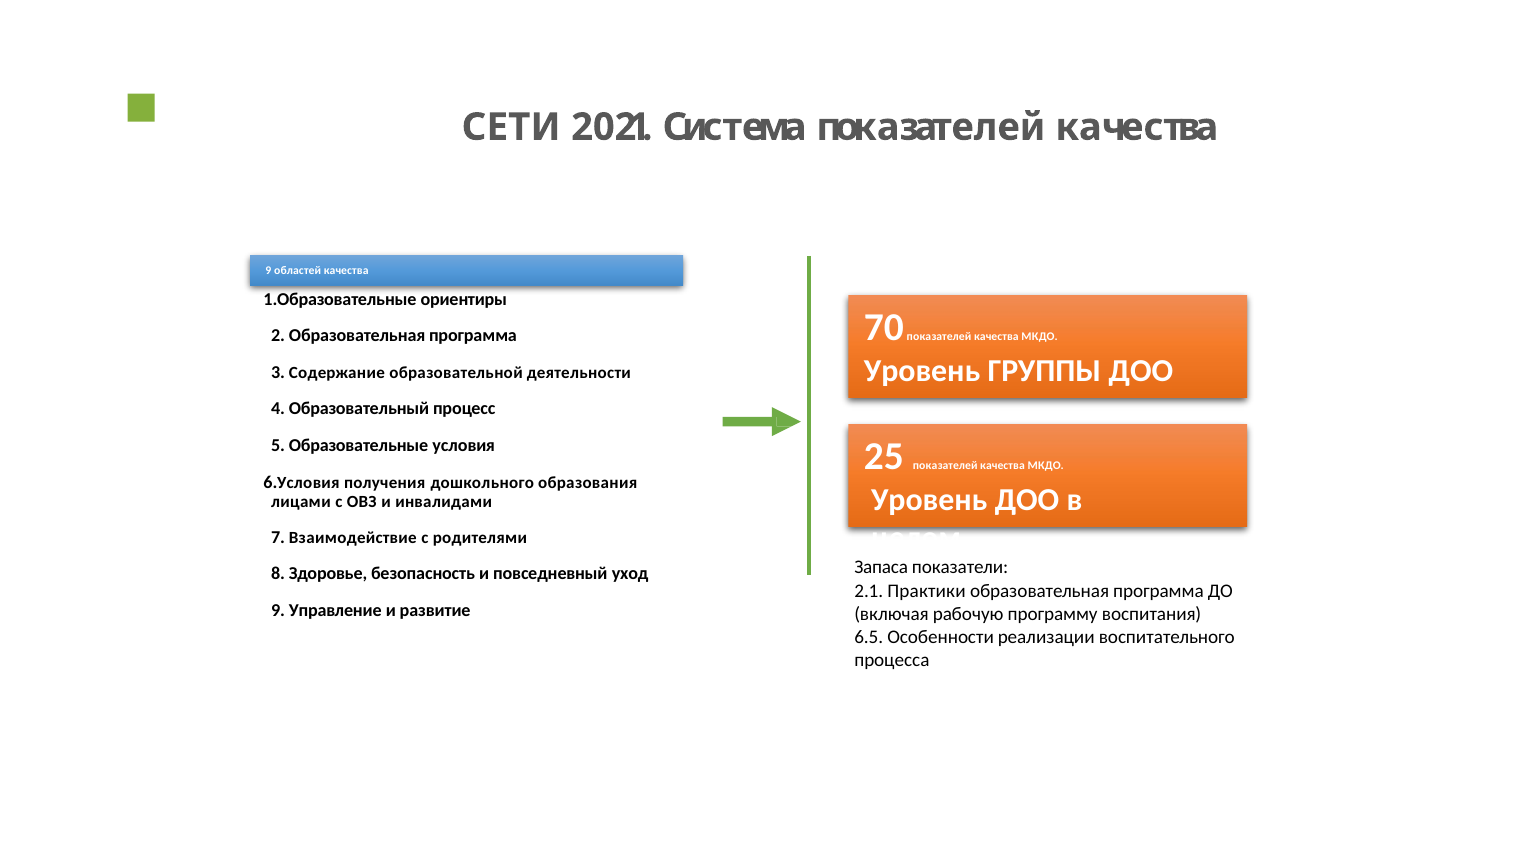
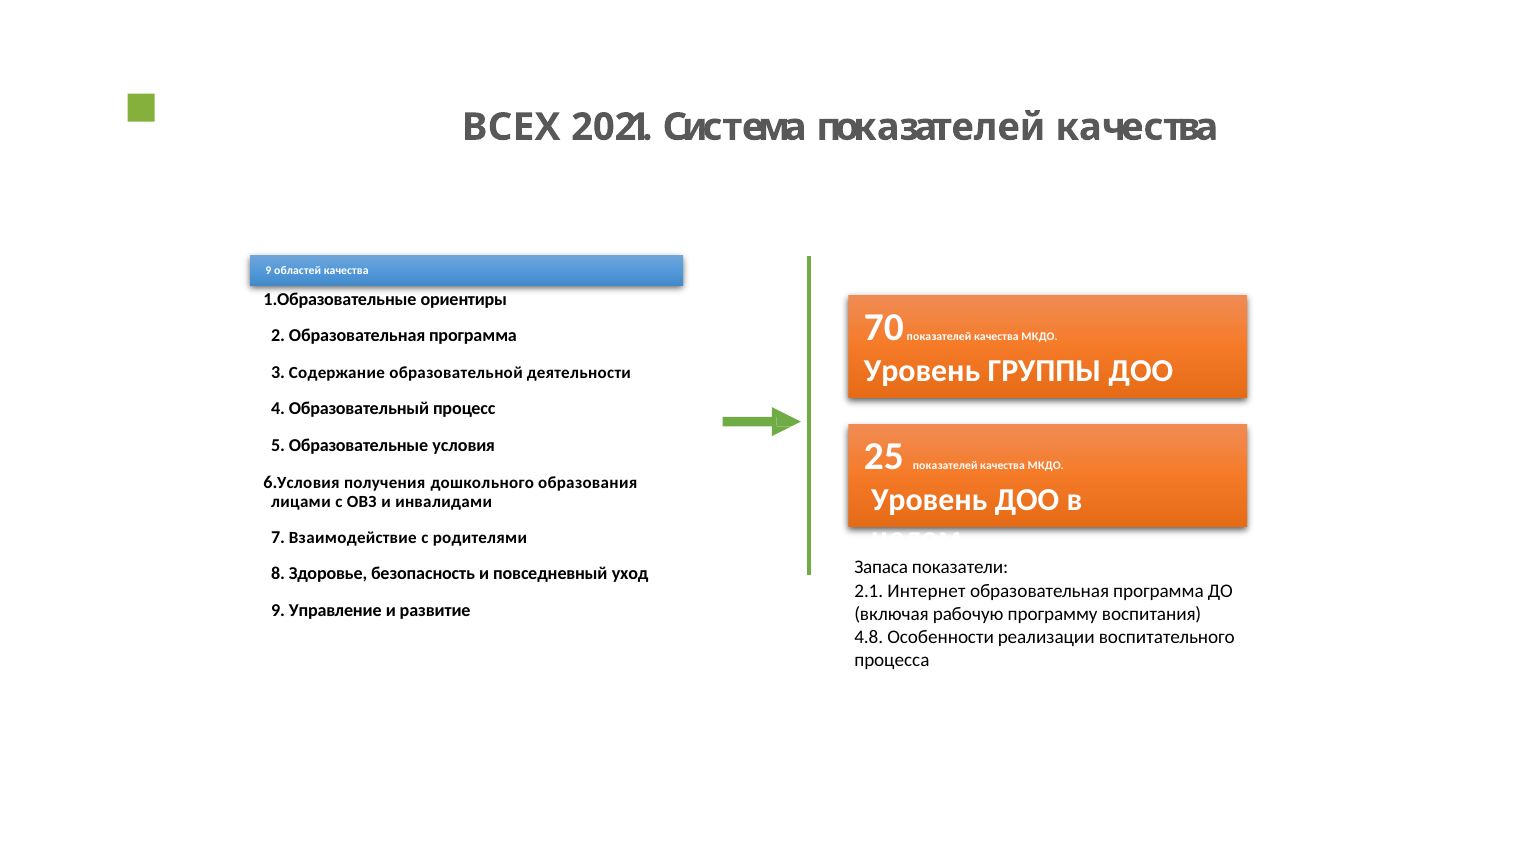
СЕТИ: СЕТИ -> ВСЕХ (511, 127)
Практики: Практики -> Интернет (926, 591)
6.5: 6.5 -> 4.8 (869, 637)
